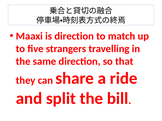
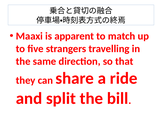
is direction: direction -> apparent (74, 36)
